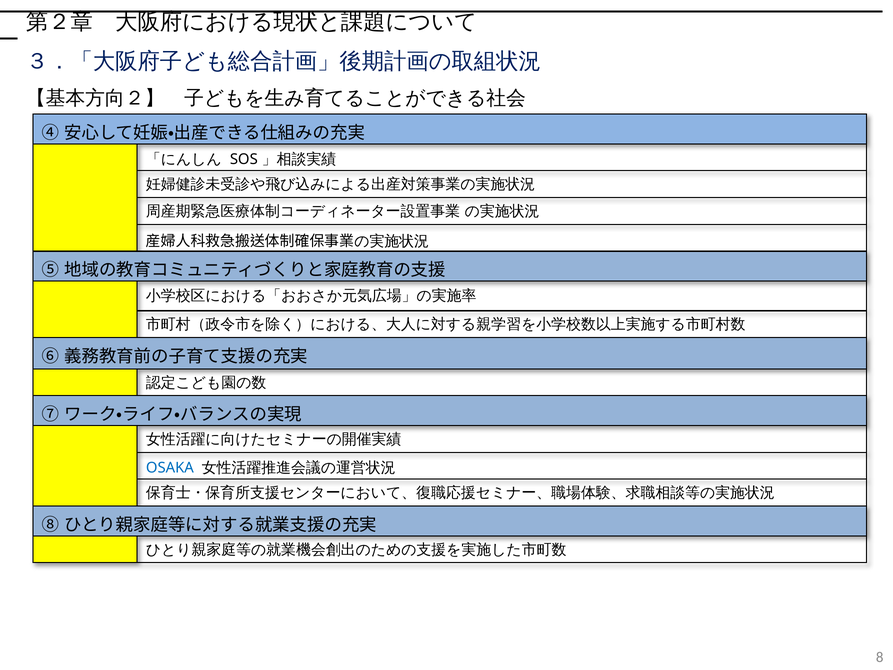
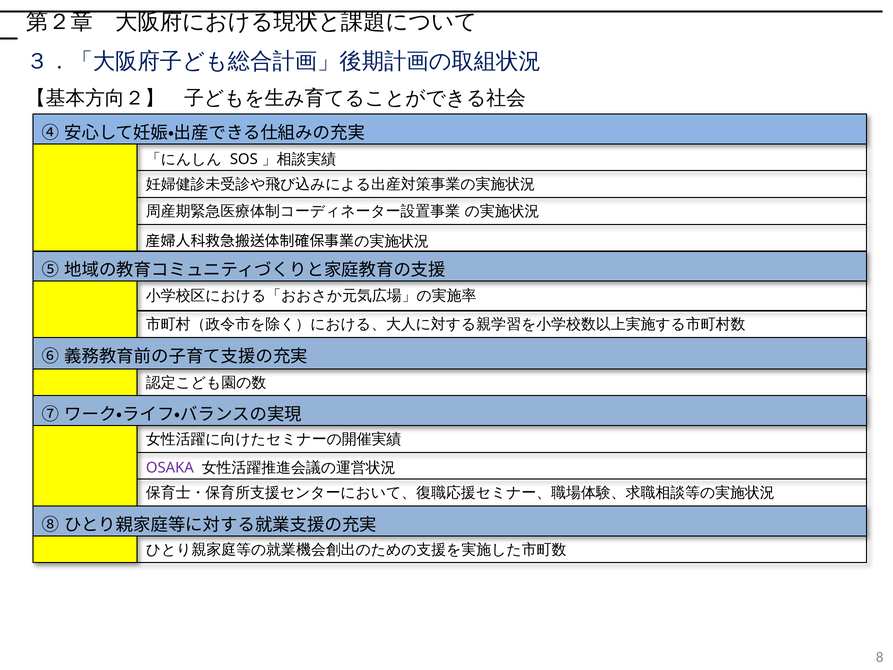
OSAKA colour: blue -> purple (170, 468)
